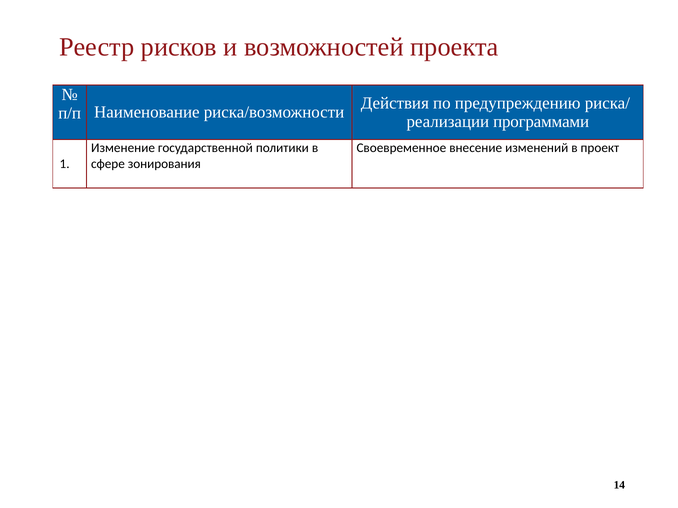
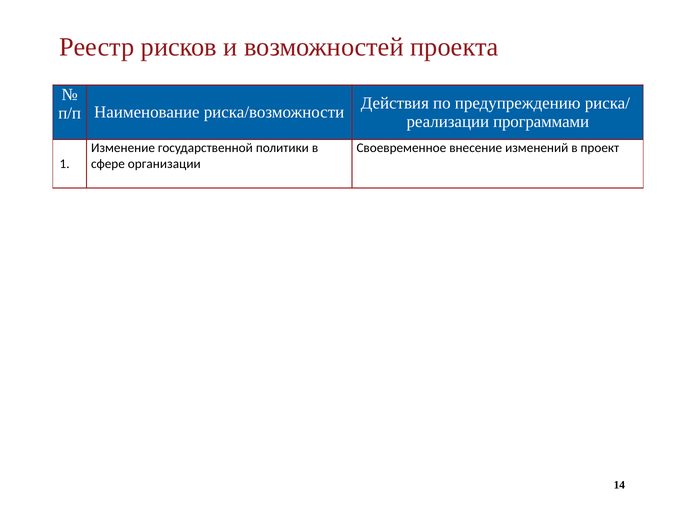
зонирования: зонирования -> организации (164, 164)
